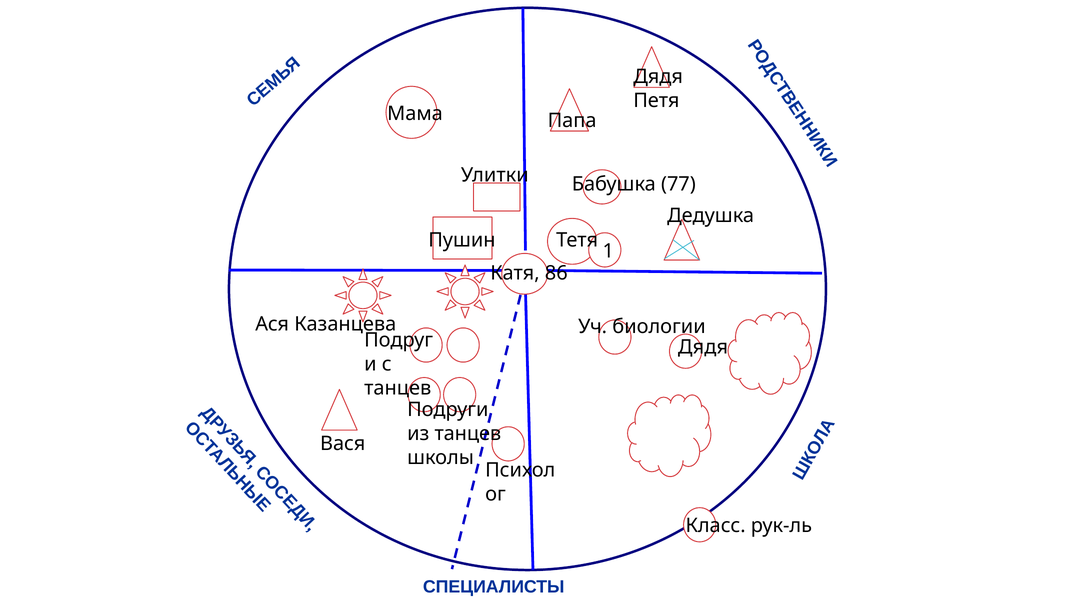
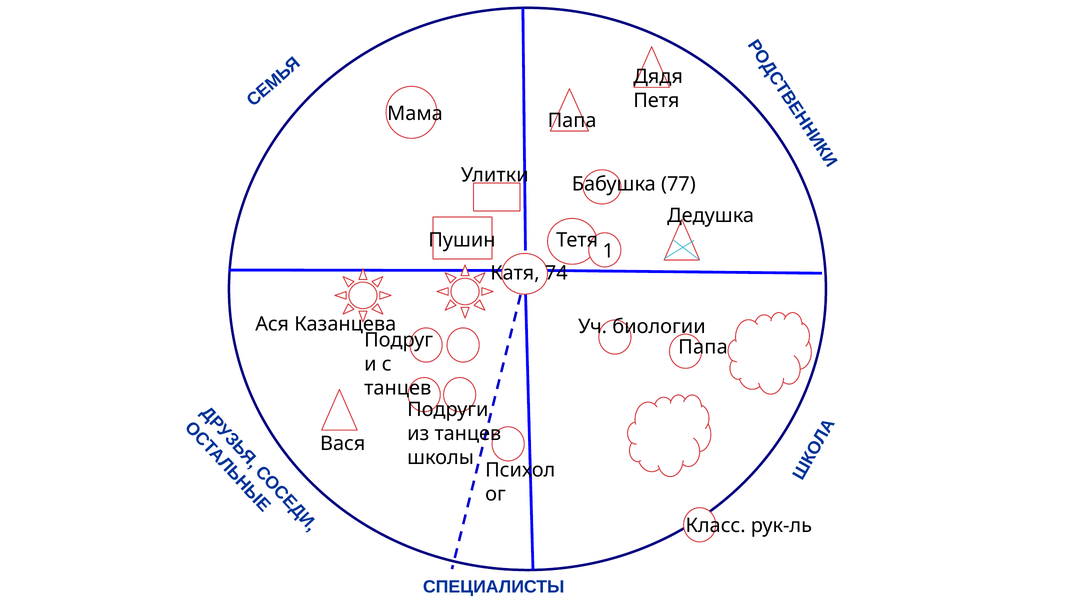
86: 86 -> 74 (556, 273)
Дядя: Дядя -> Папа (703, 347)
